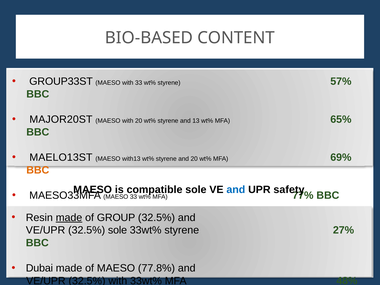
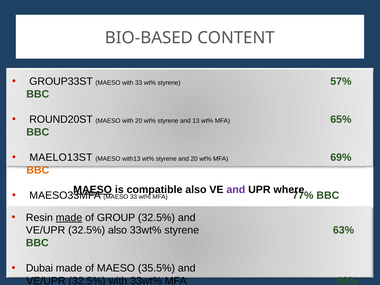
MAJOR20ST: MAJOR20ST -> ROUND20ST (61, 119)
MAESO underline: none -> present (93, 190)
compatible sole: sole -> also (196, 190)
and colour: blue -> purple (236, 190)
safety: safety -> where (289, 190)
32.5% sole: sole -> also (118, 230)
27%: 27% -> 63% (344, 230)
77.8%: 77.8% -> 35.5% (156, 268)
